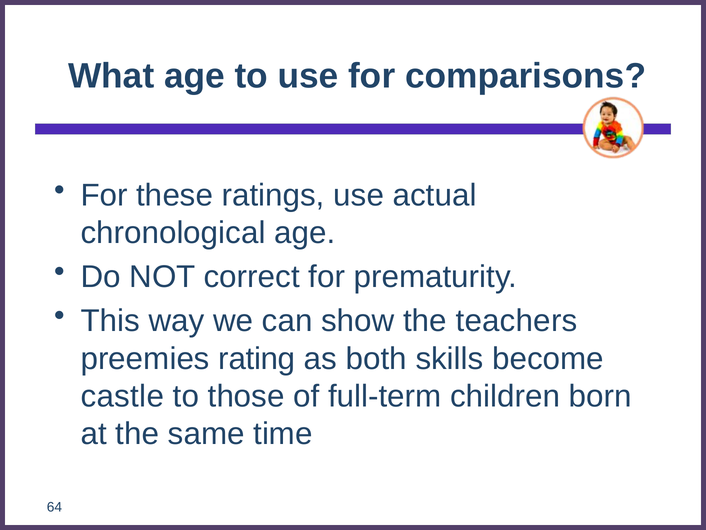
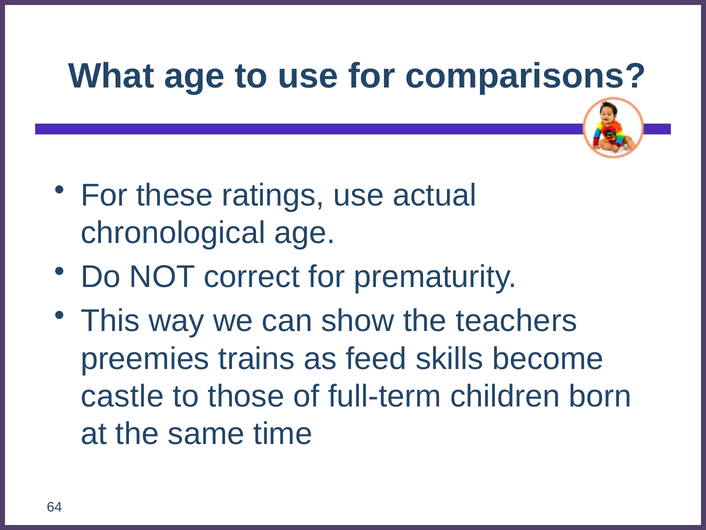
rating: rating -> trains (257, 358)
both: both -> feed (376, 358)
